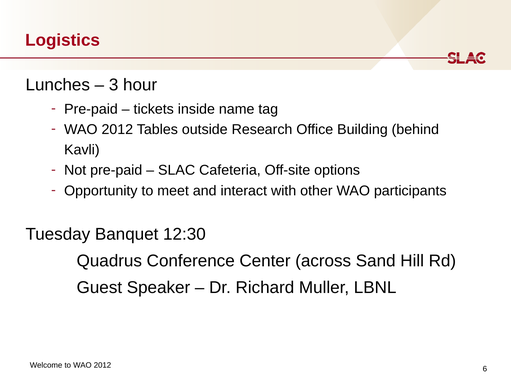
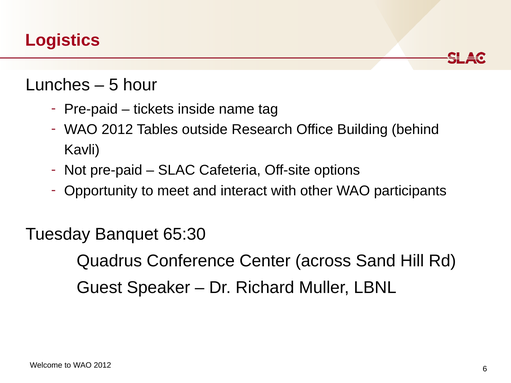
3: 3 -> 5 (114, 85)
12:30: 12:30 -> 65:30 (184, 234)
